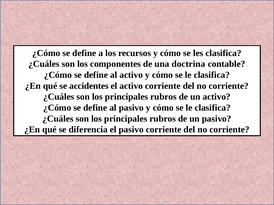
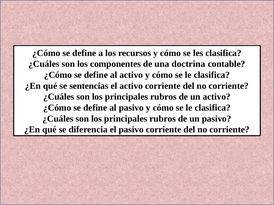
accidentes: accidentes -> sentencias (89, 86)
